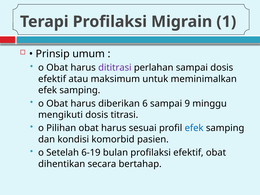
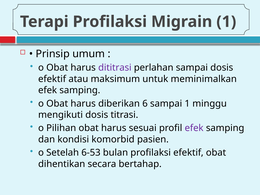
sampai 9: 9 -> 1 (187, 104)
efek colour: blue -> purple (194, 128)
6-19: 6-19 -> 6-53 (91, 153)
